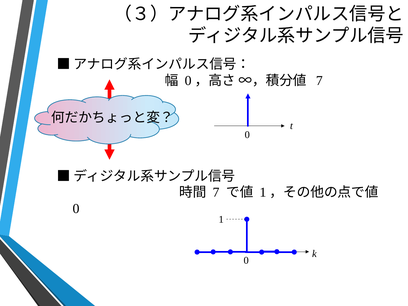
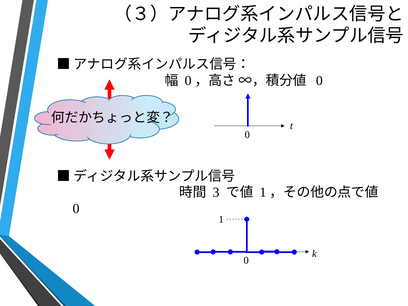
7: 7 -> 0 (319, 81)
7: 7 -> 3 (216, 193)
